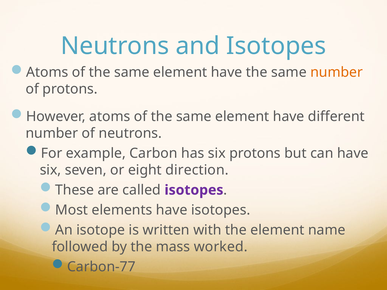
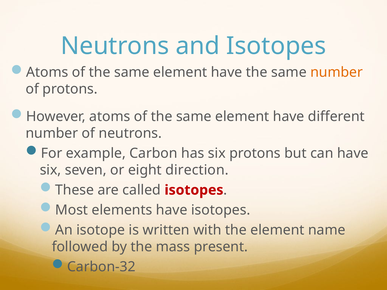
isotopes colour: purple -> red (194, 190)
worked: worked -> present (221, 247)
Carbon-77: Carbon-77 -> Carbon-32 (101, 267)
